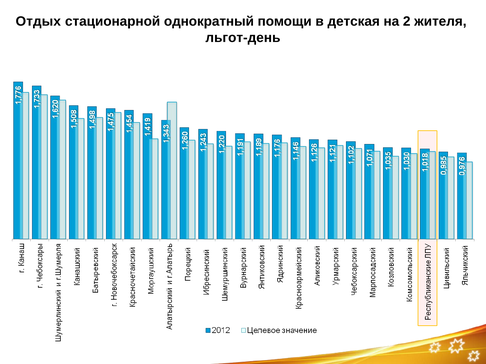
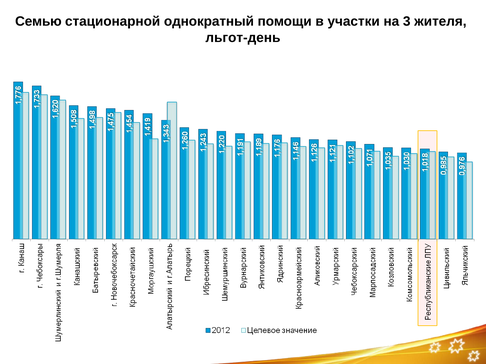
Отдых: Отдых -> Семью (38, 22)
детская: детская -> участки (354, 22)
2: 2 -> 3 (407, 22)
